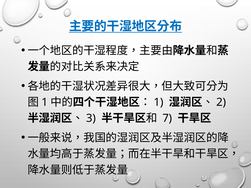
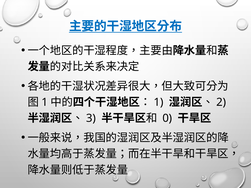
7: 7 -> 0 (167, 118)
